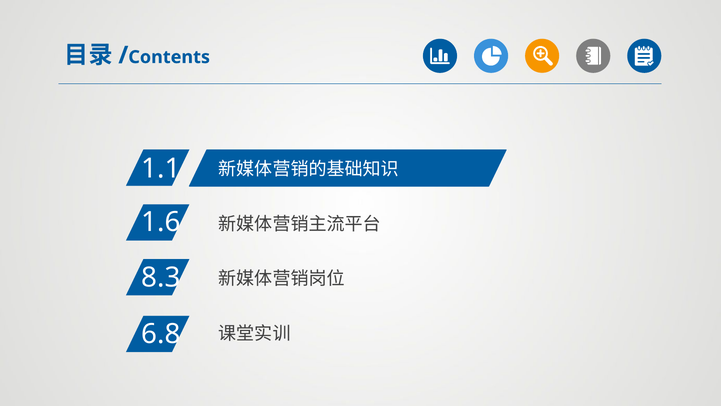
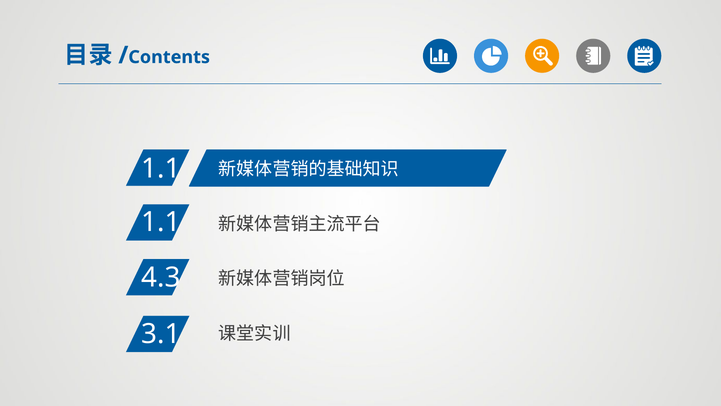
1.6: 1.6 -> 1.1 (161, 222)
8.3: 8.3 -> 4.3 (161, 277)
6.8: 6.8 -> 3.1 (161, 334)
